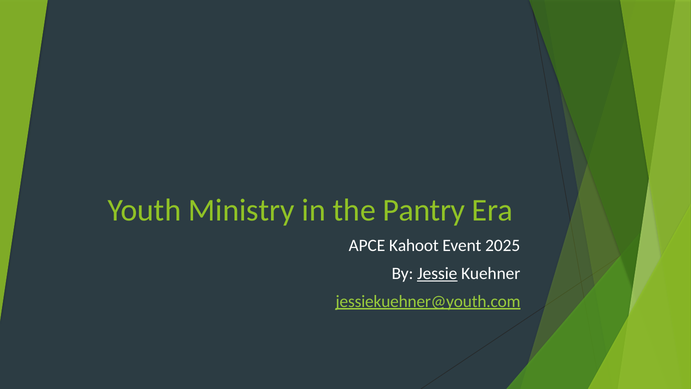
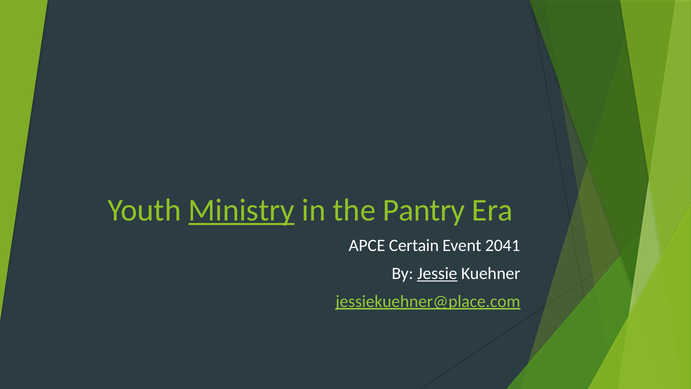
Ministry underline: none -> present (241, 210)
Kahoot: Kahoot -> Certain (414, 245)
2025: 2025 -> 2041 (503, 245)
jessiekuehner@youth.com: jessiekuehner@youth.com -> jessiekuehner@place.com (428, 301)
